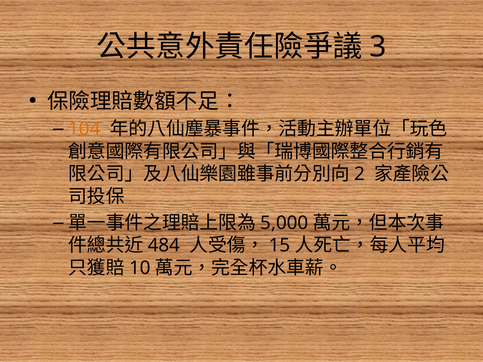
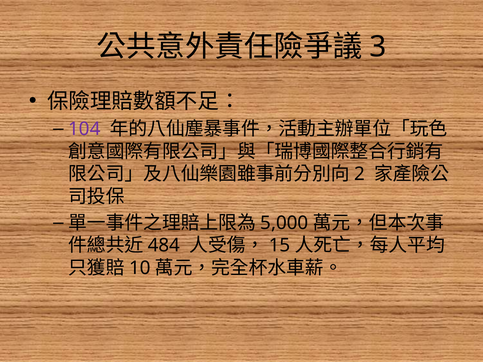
104 colour: orange -> purple (84, 129)
